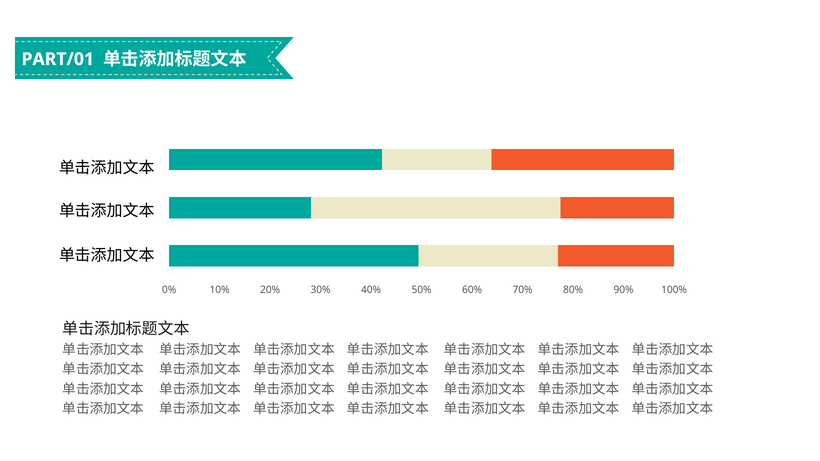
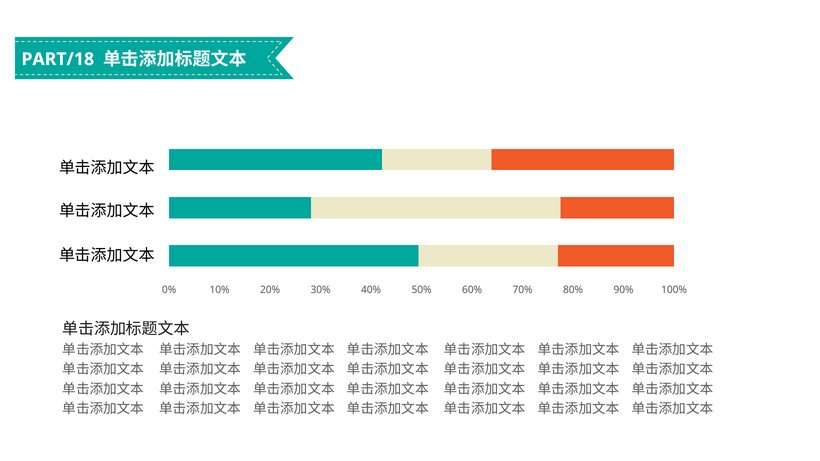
PART/01: PART/01 -> PART/18 (58, 59)
